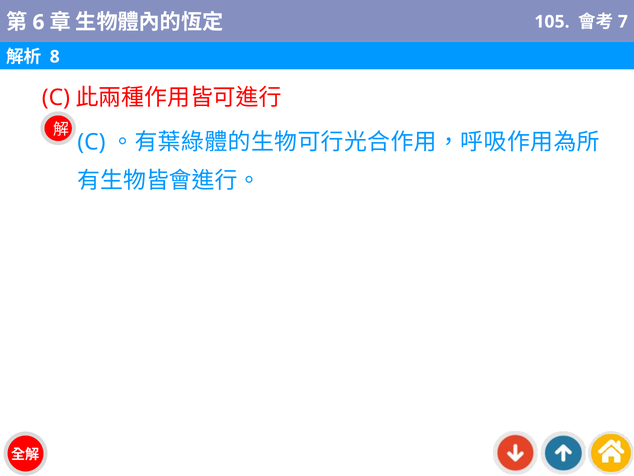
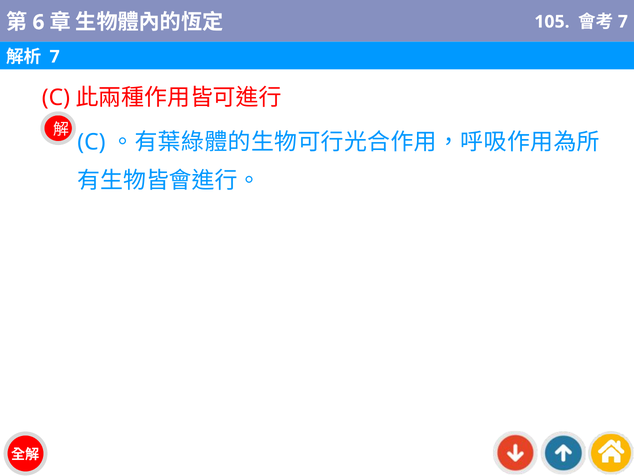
8: 8 -> 7 (55, 57)
